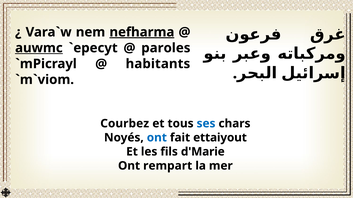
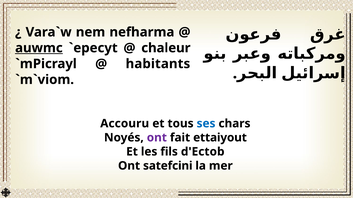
nefharma underline: present -> none (142, 32)
paroles: paroles -> chaleur (166, 48)
Courbez: Courbez -> Accouru (125, 124)
ont colour: blue -> purple (157, 138)
d'Marie: d'Marie -> d'Ectob (203, 152)
rempart: rempart -> satefcini (168, 166)
